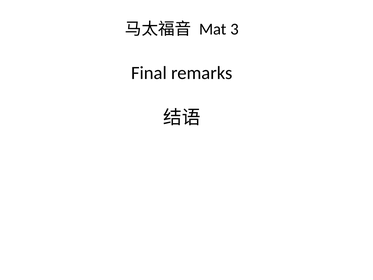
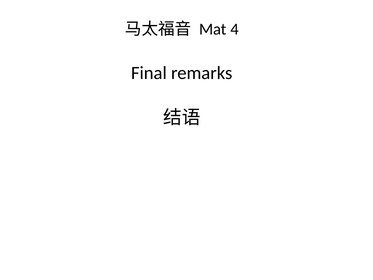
3: 3 -> 4 (234, 29)
